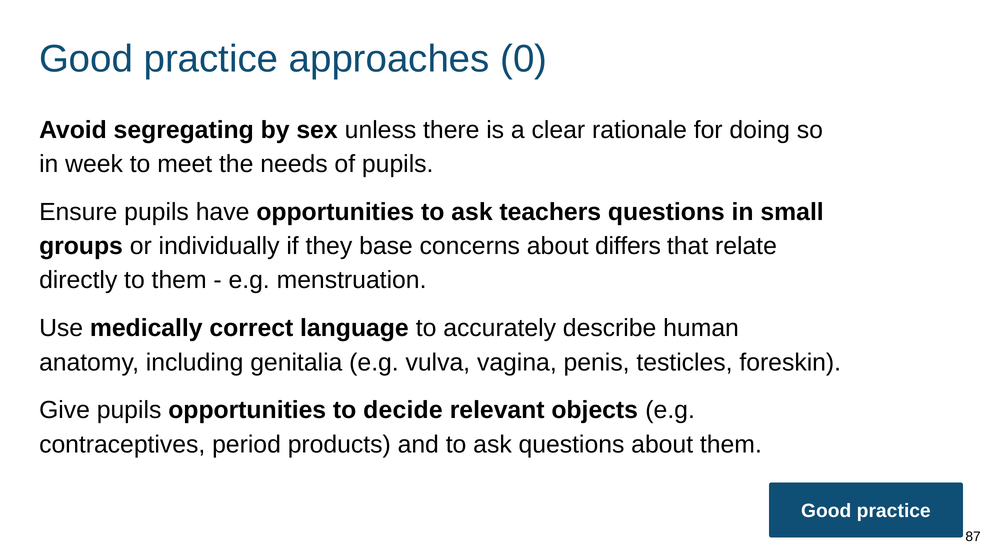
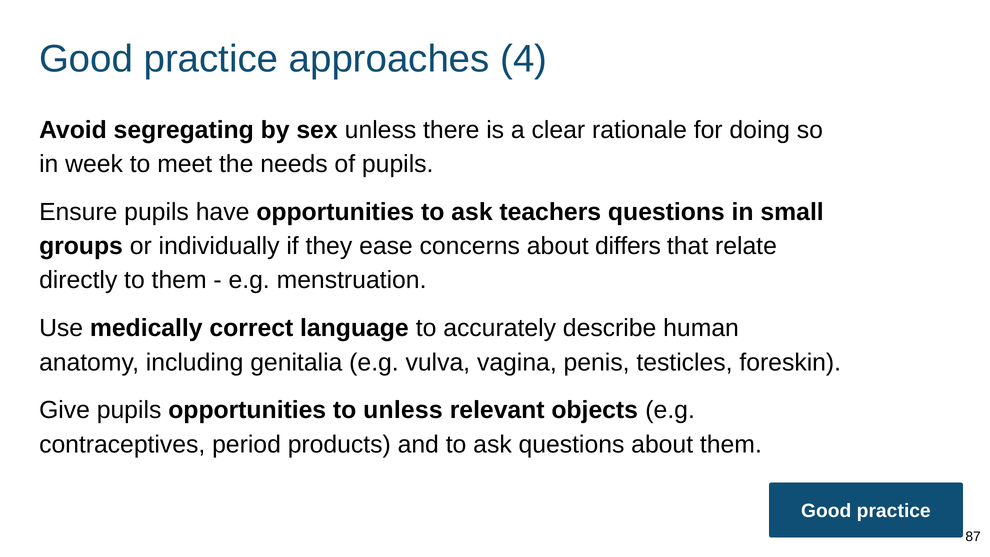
0: 0 -> 4 (524, 59)
base: base -> ease (386, 246)
to decide: decide -> unless (403, 410)
